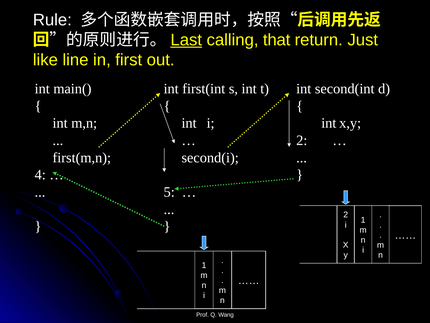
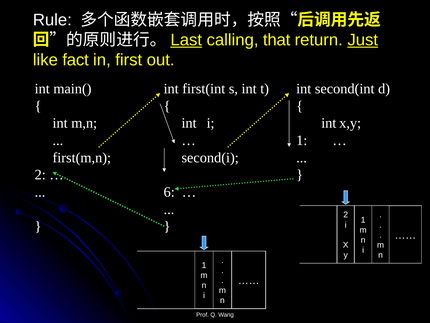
Just underline: none -> present (363, 40)
line: line -> fact (76, 60)
2: 2 -> 1 (302, 140)
4: 4 -> 2 (40, 175)
5: 5 -> 6 (169, 192)
